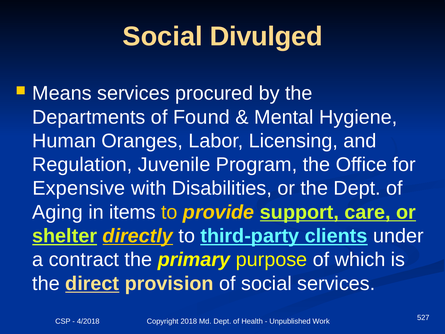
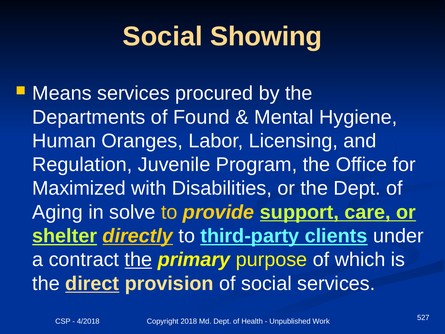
Divulged: Divulged -> Showing (266, 36)
Expensive: Expensive -> Maximized (79, 188)
items: items -> solve (132, 212)
the underline: none -> present (138, 260)
